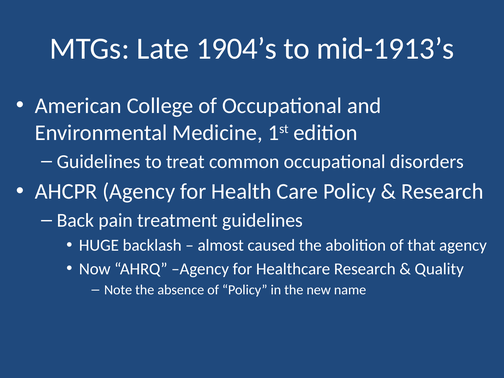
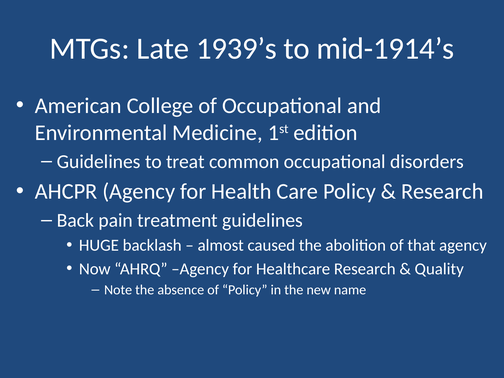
1904’s: 1904’s -> 1939’s (236, 49)
mid-1913’s: mid-1913’s -> mid-1914’s (385, 49)
